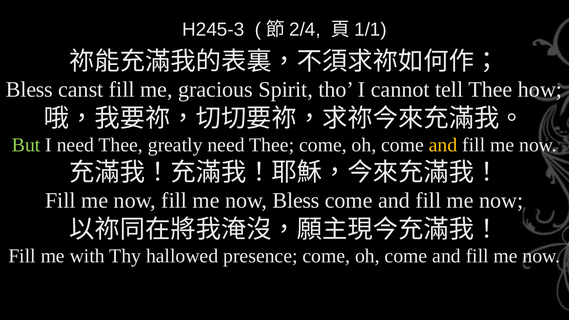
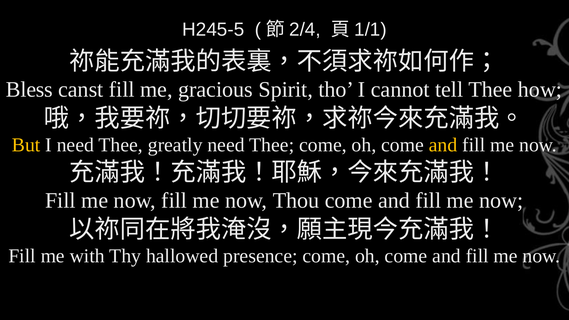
H245-3: H245-3 -> H245-5 (213, 30)
But colour: light green -> yellow (26, 145)
now Bless: Bless -> Thou (296, 201)
